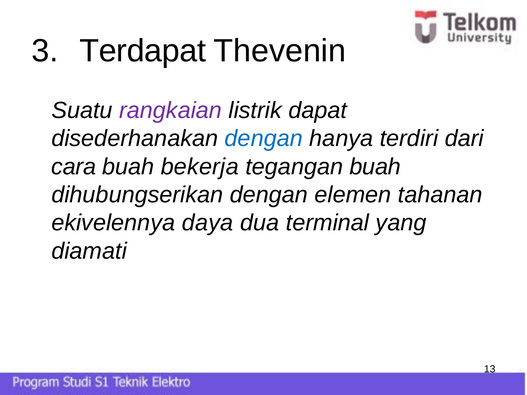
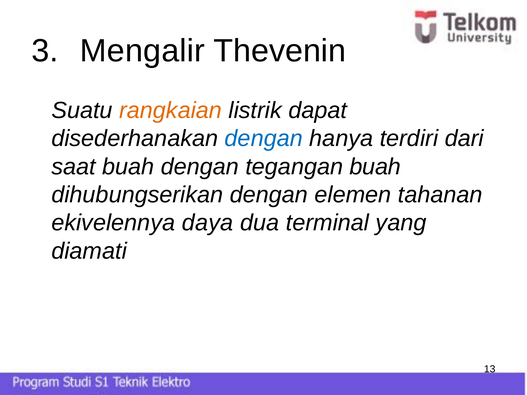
Terdapat: Terdapat -> Mengalir (142, 51)
rangkaian colour: purple -> orange (171, 111)
cara: cara -> saat (74, 167)
buah bekerja: bekerja -> dengan (200, 167)
